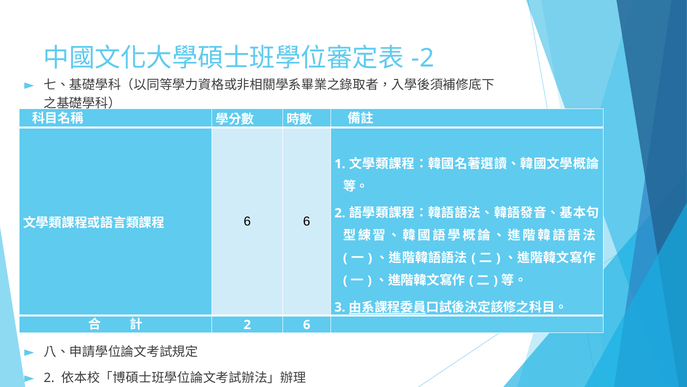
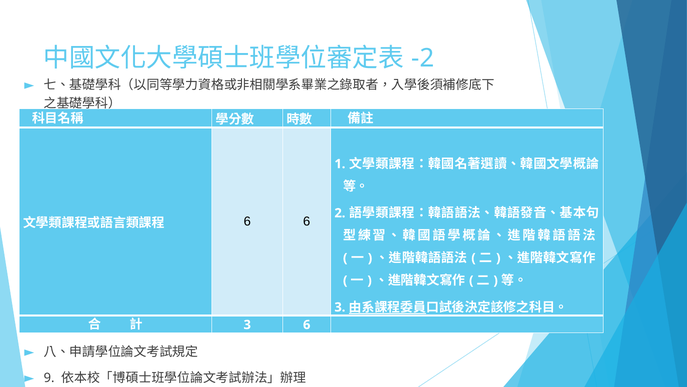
2: 2 -> 3 (247, 324)
2: 2 -> 9 (49, 377)
